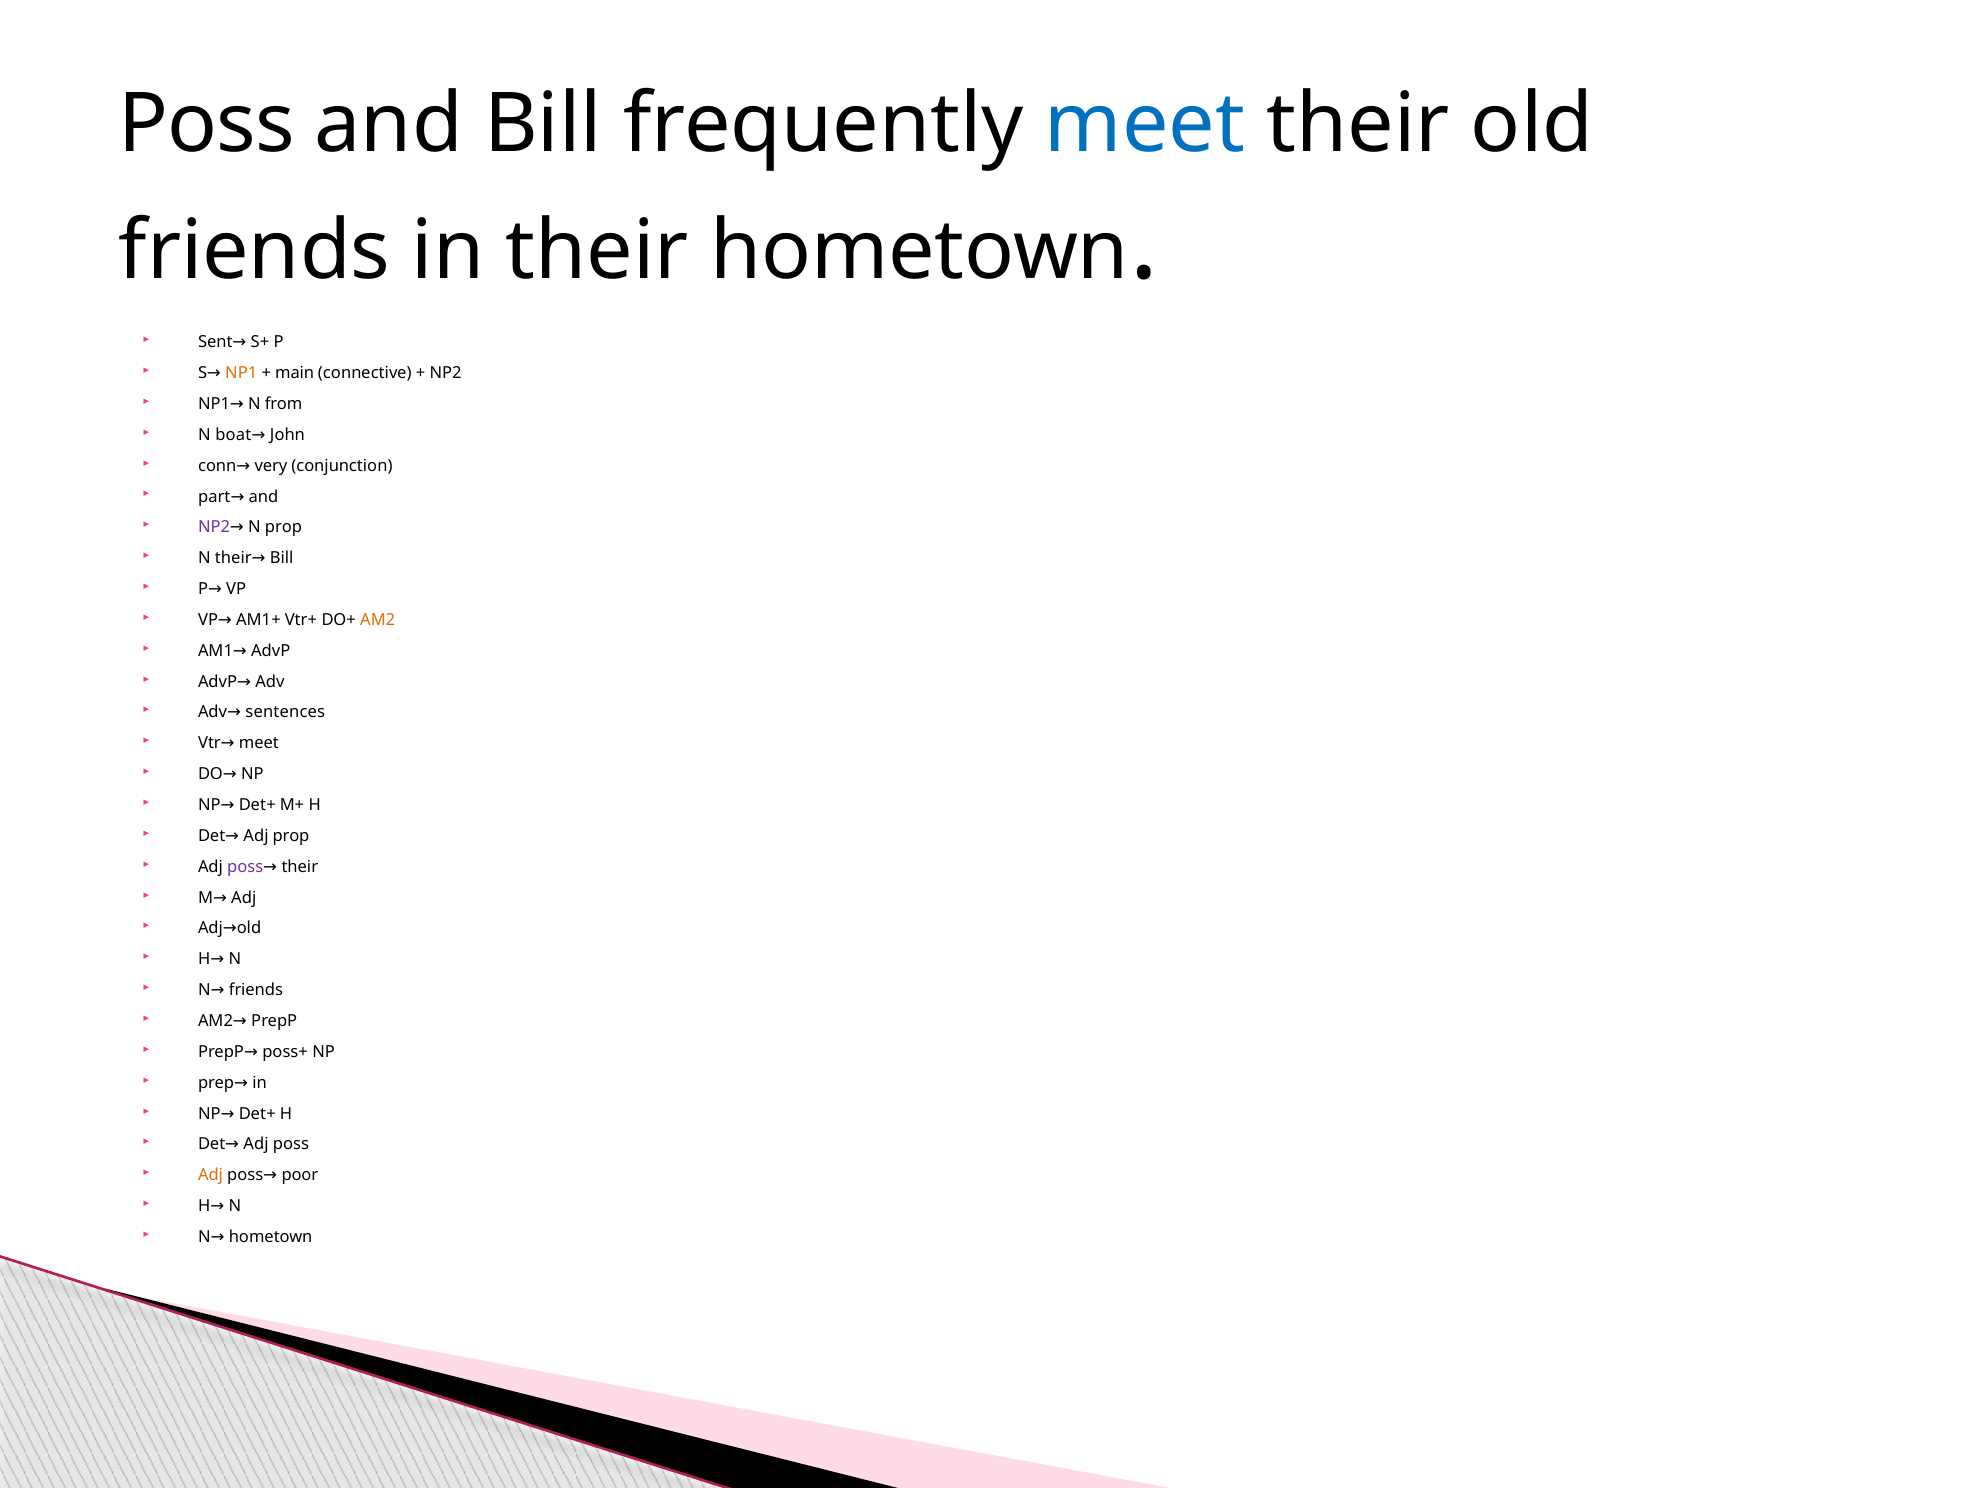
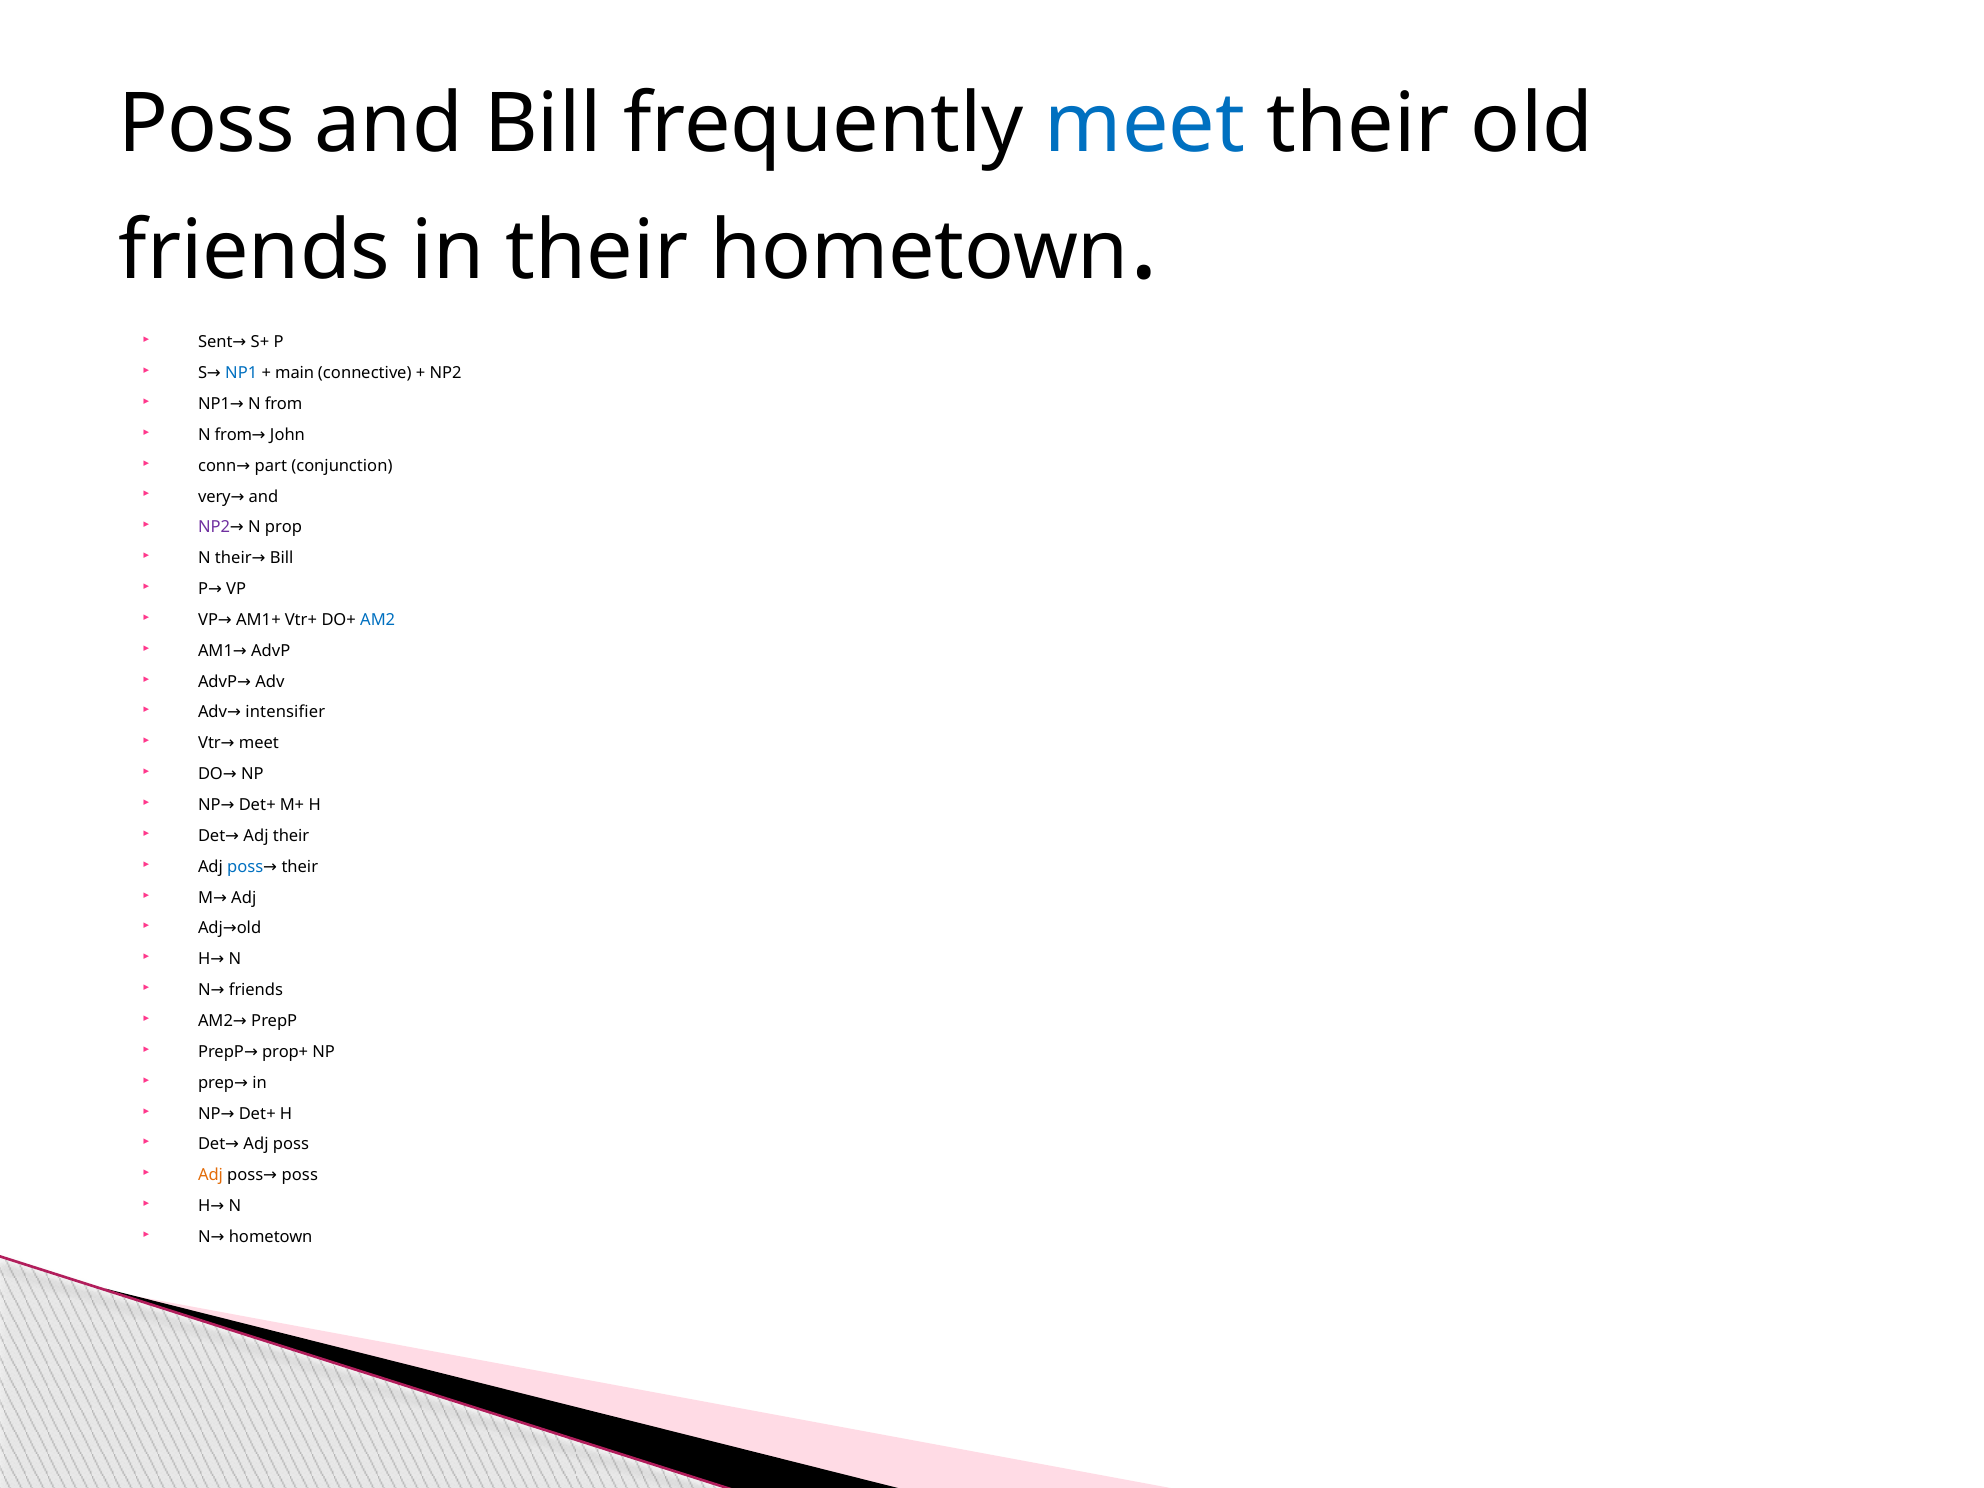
NP1 colour: orange -> blue (241, 373)
boat: boat -> from (233, 435)
very: very -> part (271, 466)
part: part -> very (214, 497)
AM2 colour: orange -> blue (378, 620)
sentences: sentences -> intensifier (285, 713)
Adj prop: prop -> their (291, 836)
poss colour: purple -> blue (245, 867)
poss+: poss+ -> prop+ (285, 1052)
poss poor: poor -> poss (300, 1175)
